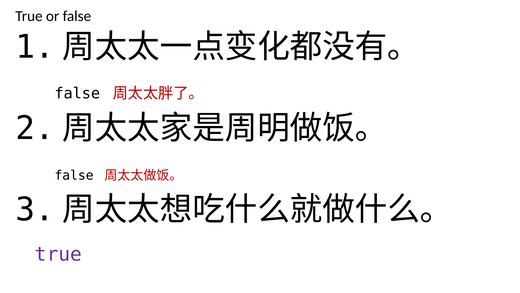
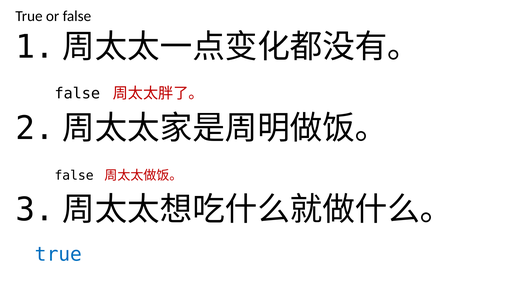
true colour: purple -> blue (58, 254)
